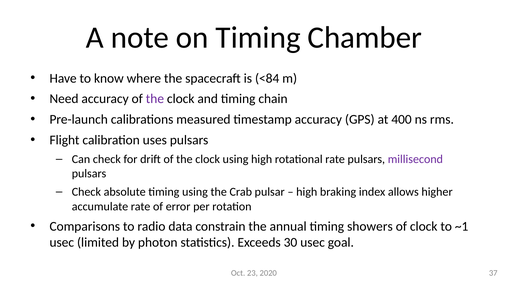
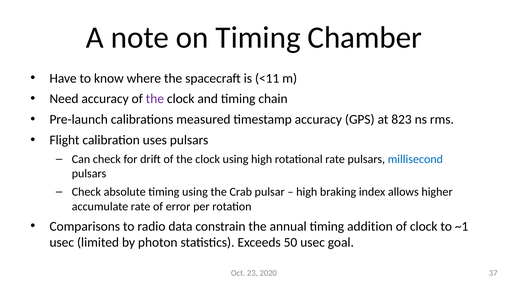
<84: <84 -> <11 (267, 78)
400: 400 -> 823 (402, 119)
millisecond colour: purple -> blue (415, 159)
showers: showers -> addition (370, 226)
30: 30 -> 50 (290, 242)
